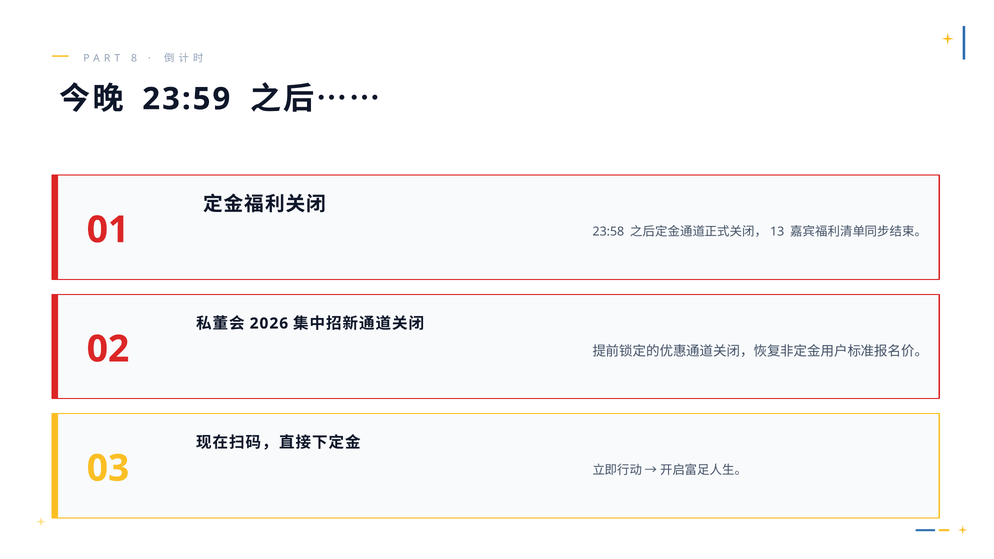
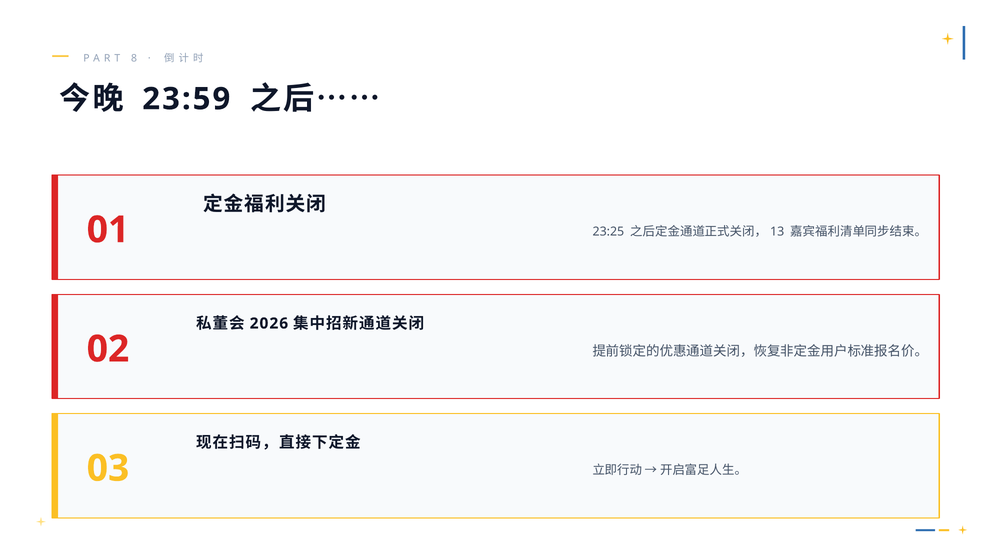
23:58: 23:58 -> 23:25 (608, 232)
